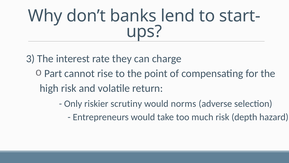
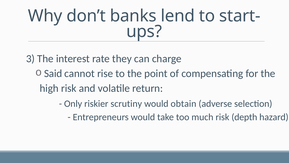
Part: Part -> Said (53, 73)
norms: norms -> obtain (183, 103)
